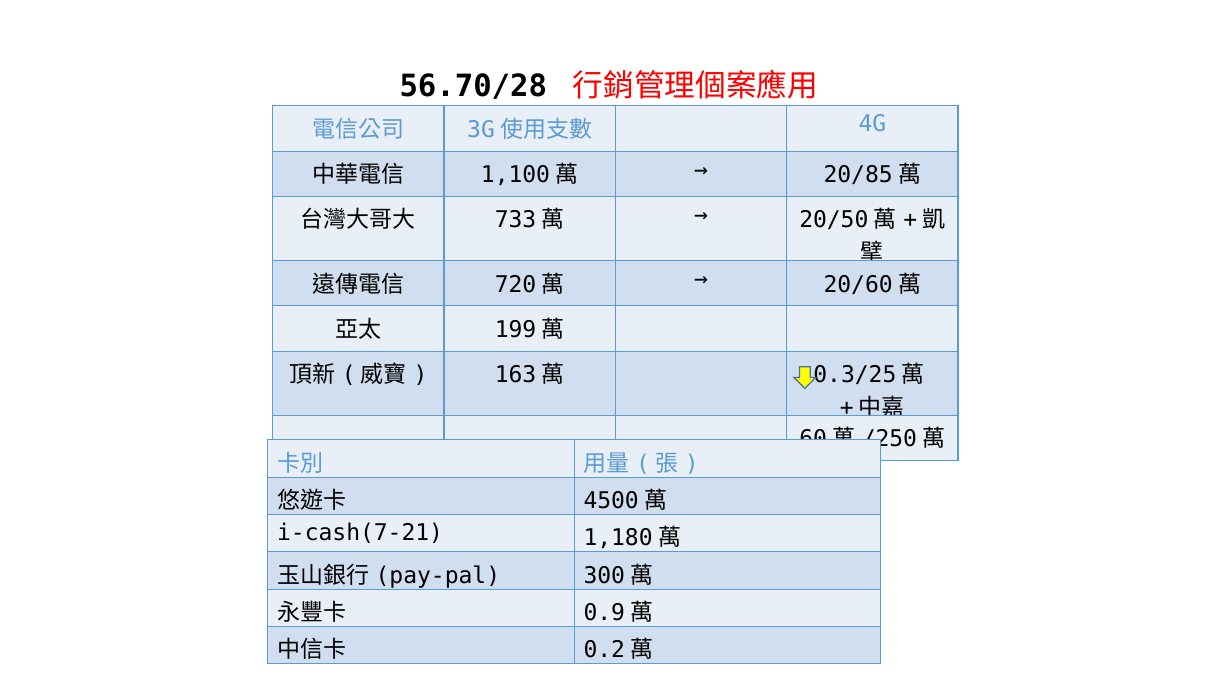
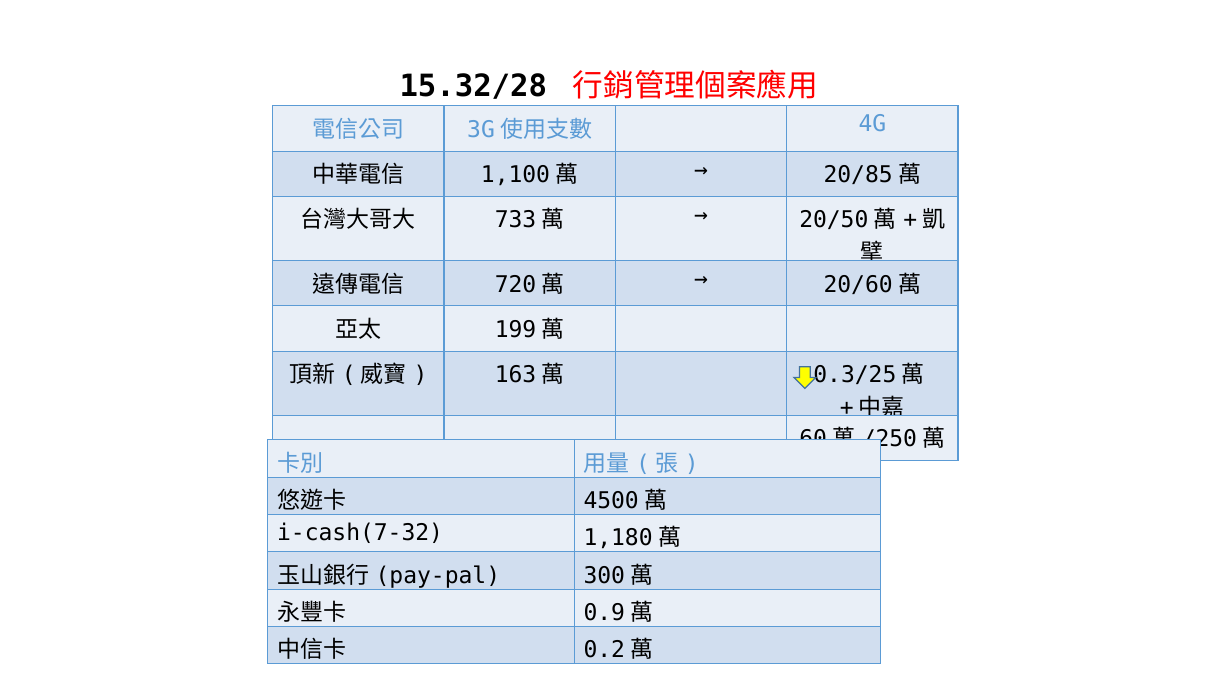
56.70/28: 56.70/28 -> 15.32/28 (473, 87)
i-cash(7-21: i-cash(7-21 -> i-cash(7-32 (360, 533)
